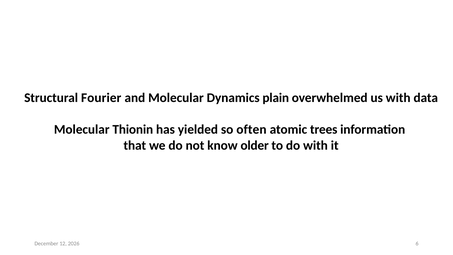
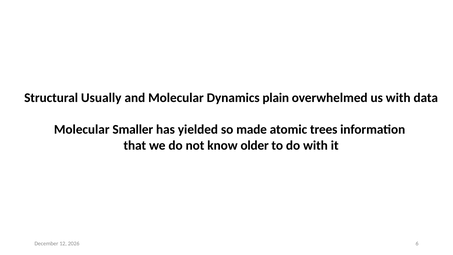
Fourier: Fourier -> Usually (101, 98)
Thionin: Thionin -> Smaller (133, 130)
often: often -> made (252, 130)
